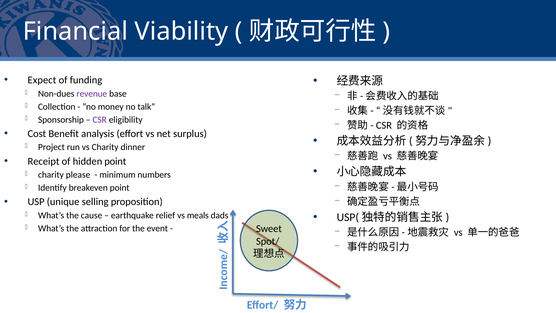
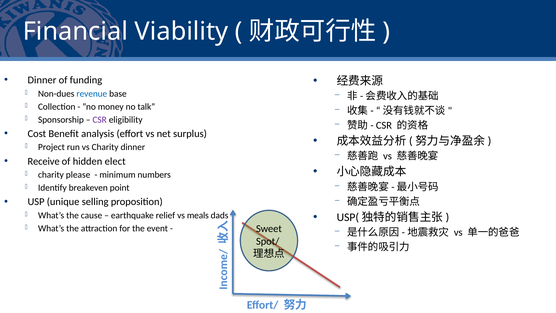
Expect: Expect -> Dinner (42, 80)
revenue colour: purple -> blue (92, 94)
Receipt: Receipt -> Receive (44, 161)
hidden point: point -> elect (115, 161)
